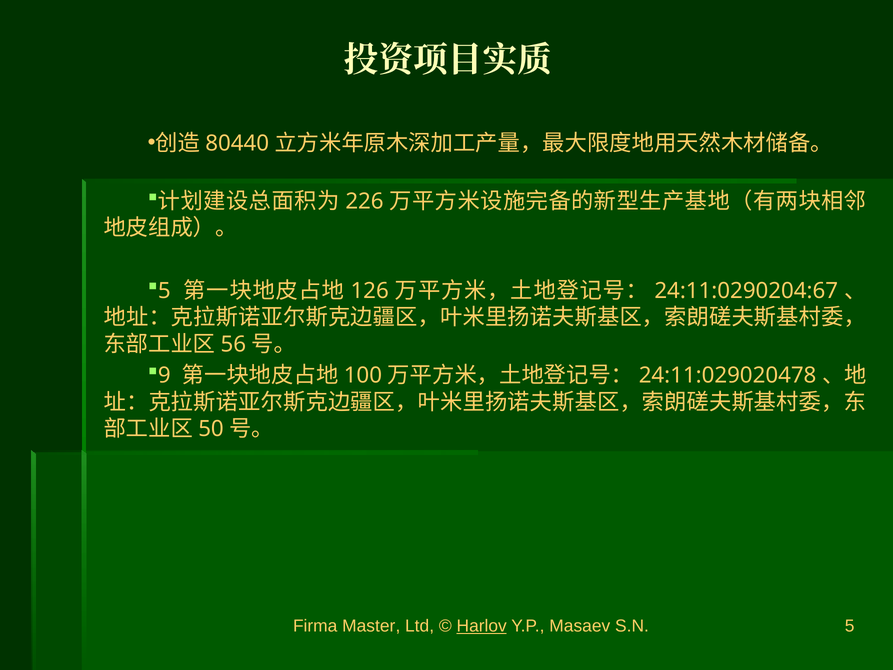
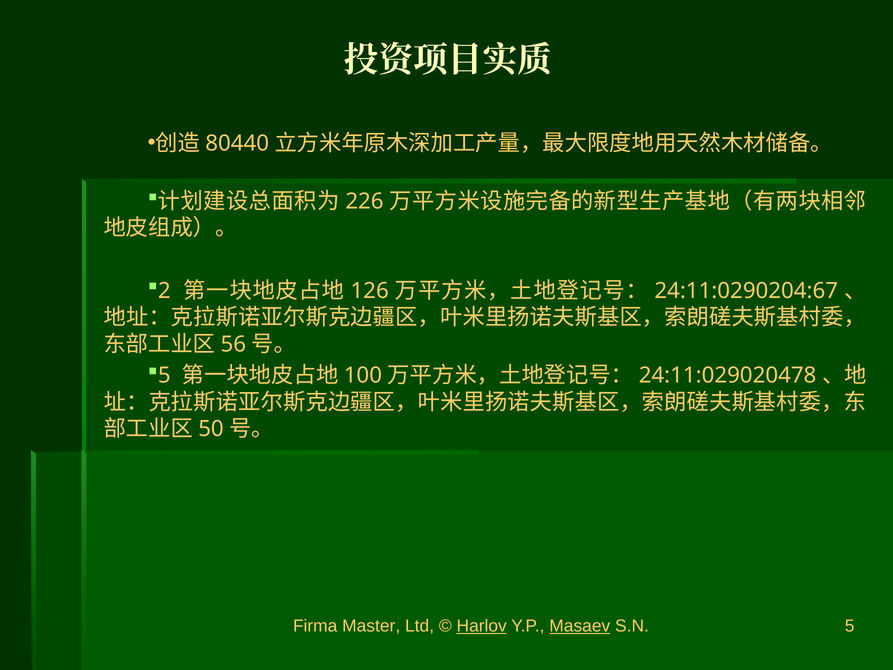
5: 5 -> 2 (164, 291)
9: 9 -> 5 (164, 375)
Masaev underline: none -> present (580, 626)
